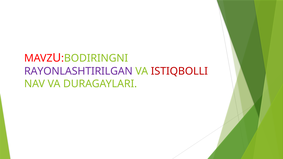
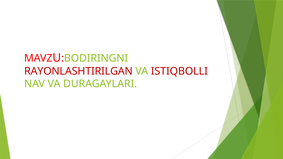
RAYONLASHTIRILGAN colour: purple -> red (78, 71)
